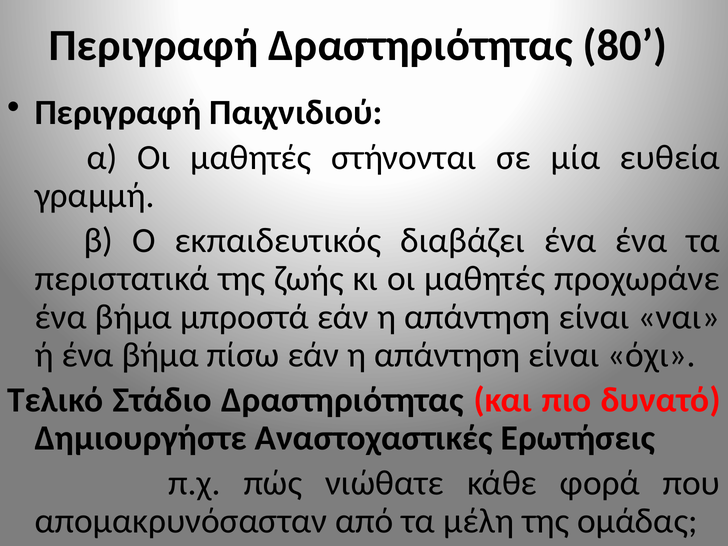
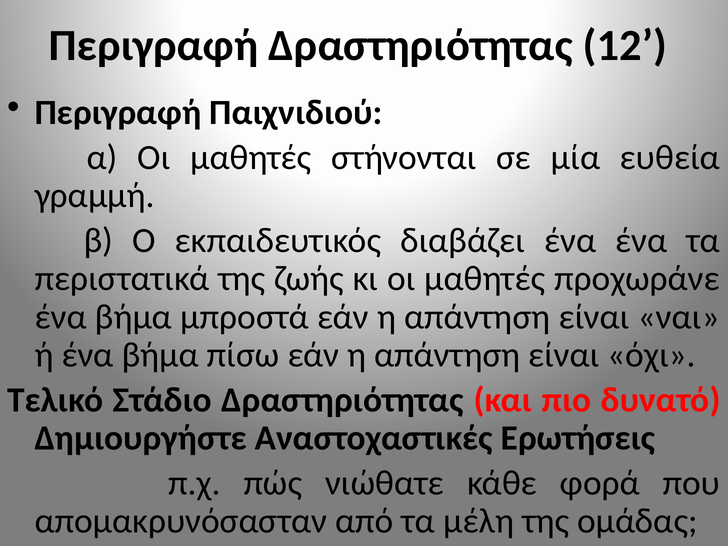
80: 80 -> 12 (625, 46)
